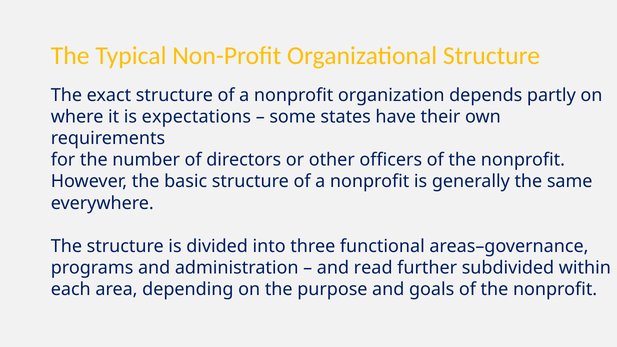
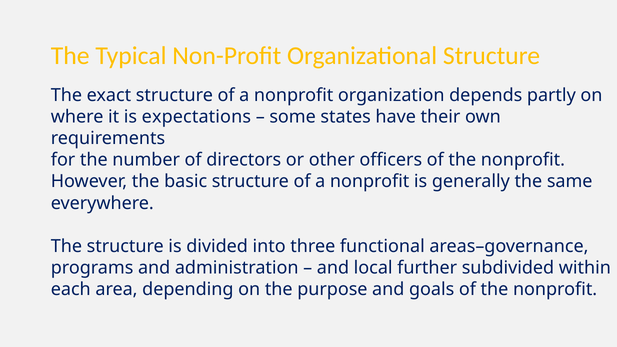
read: read -> local (373, 268)
